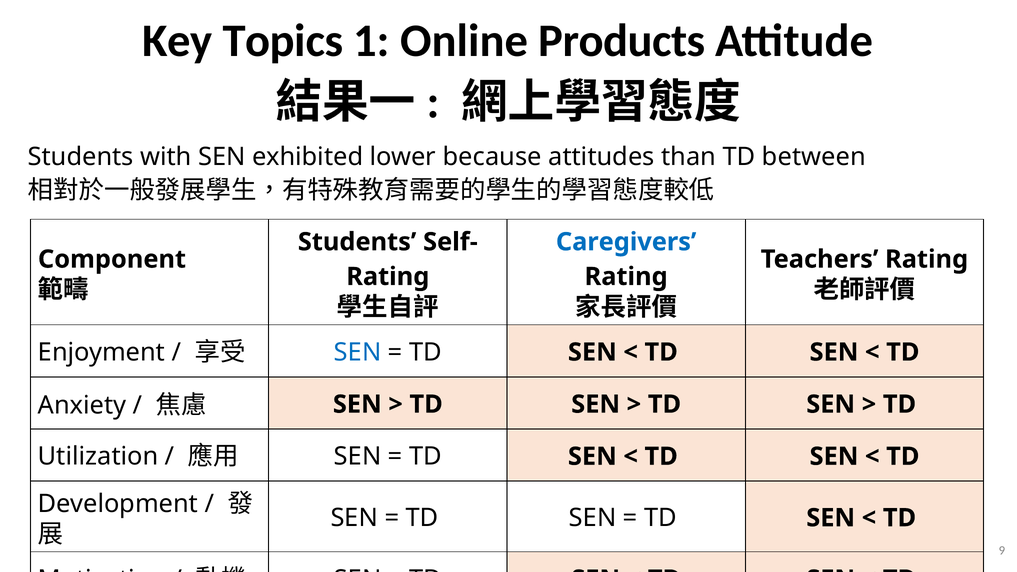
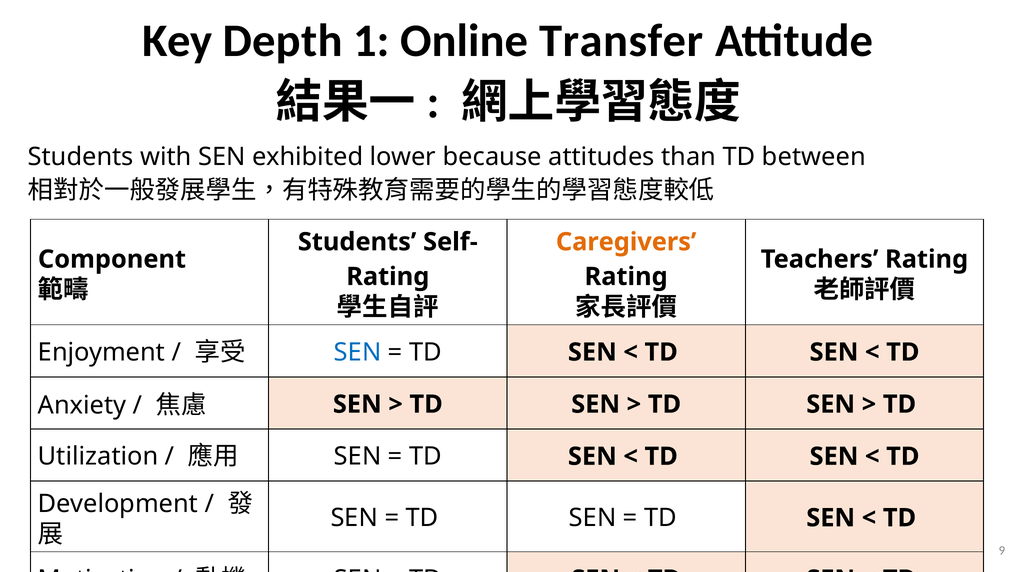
Topics: Topics -> Depth (283, 41)
Products: Products -> Transfer (621, 41)
Caregivers colour: blue -> orange (626, 242)
